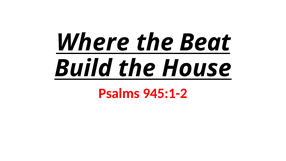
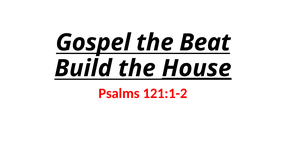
Where: Where -> Gospel (93, 42)
House underline: none -> present (197, 68)
945:1-2: 945:1-2 -> 121:1-2 (165, 93)
